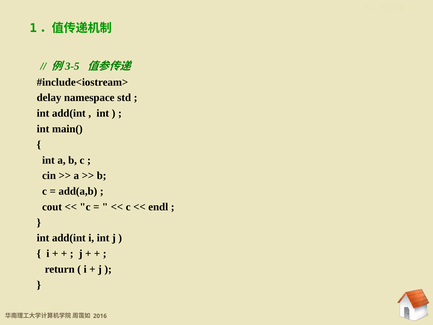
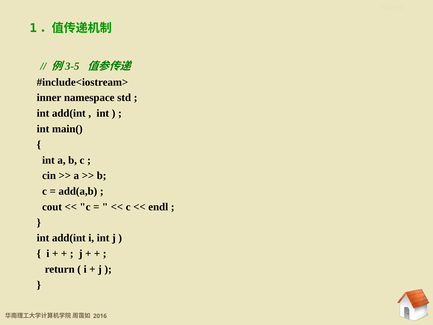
delay: delay -> inner (49, 98)
